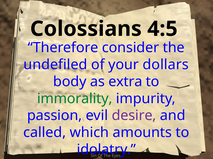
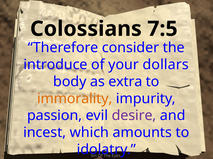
4:5: 4:5 -> 7:5 (162, 29)
undefiled: undefiled -> introduce (55, 65)
immorality colour: green -> orange (75, 99)
called: called -> incest (45, 133)
